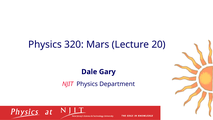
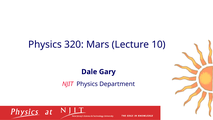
20: 20 -> 10 (159, 44)
